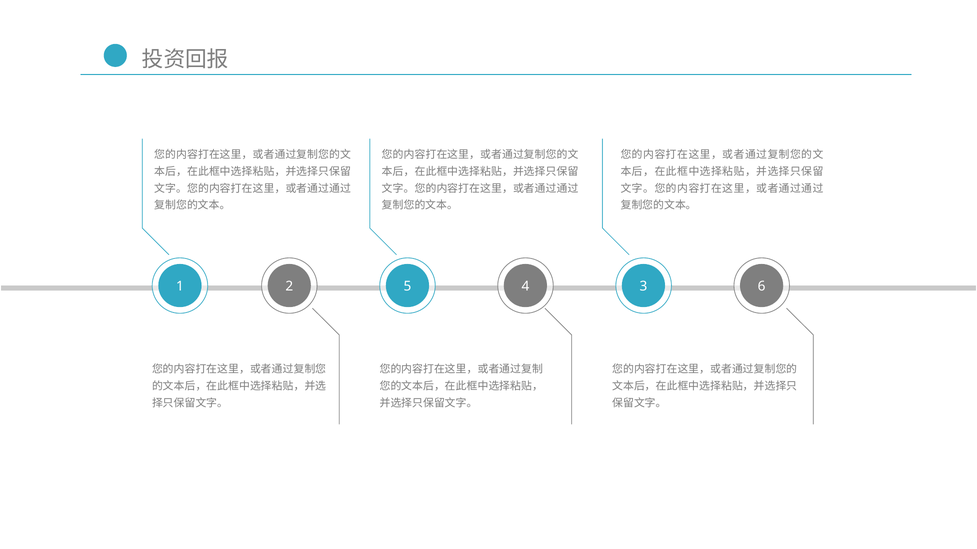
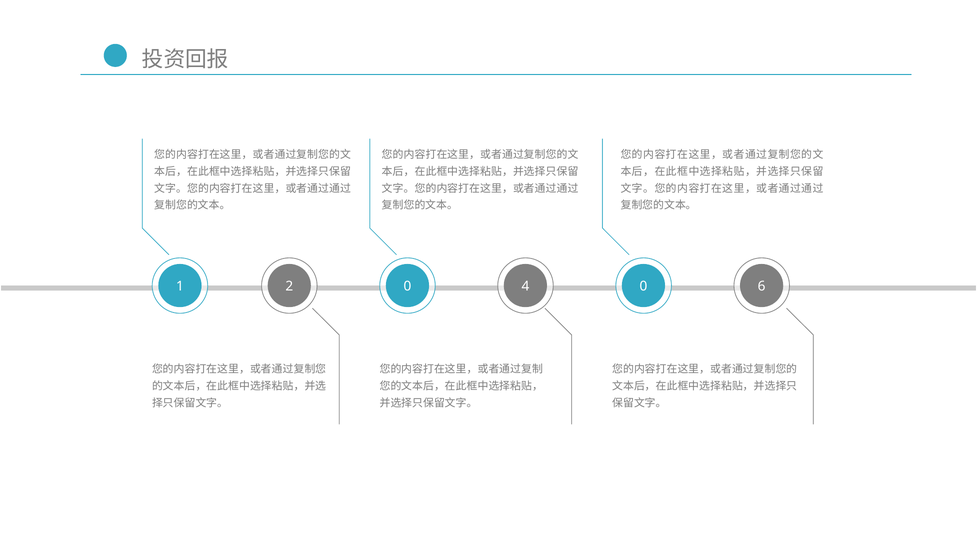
2 5: 5 -> 0 (407, 287)
4 3: 3 -> 0 (643, 287)
